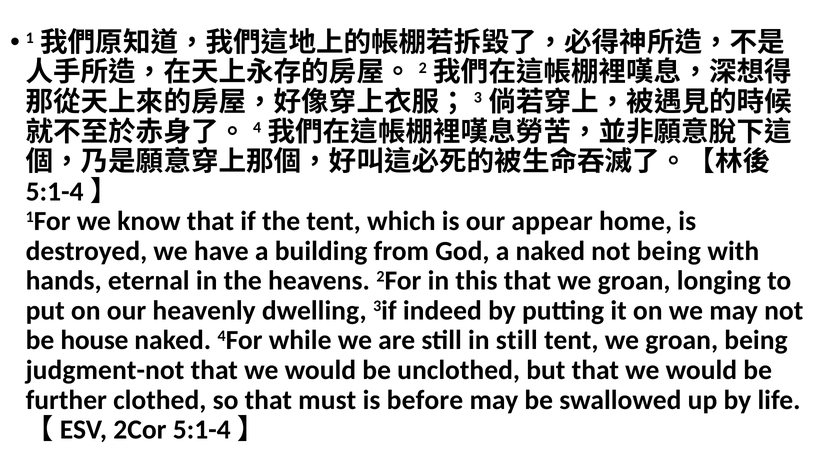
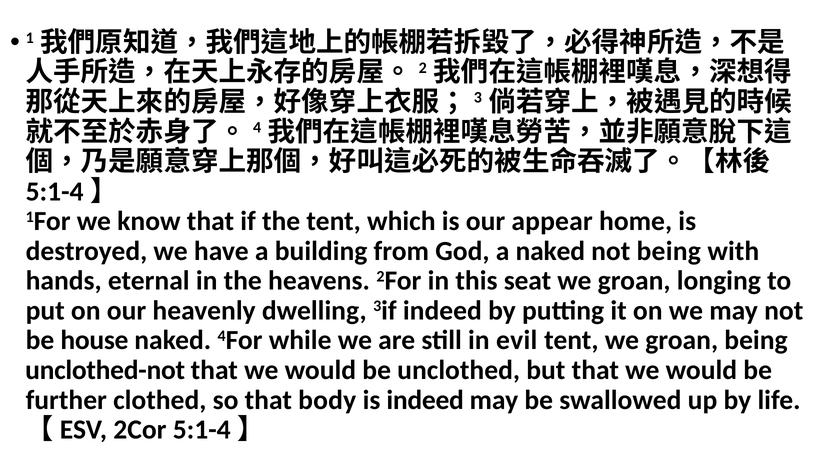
this that: that -> seat (528, 281)
in still: still -> evil (517, 341)
judgment-not: judgment-not -> unclothed-not (105, 370)
must: must -> body (327, 400)
is before: before -> indeed (425, 400)
